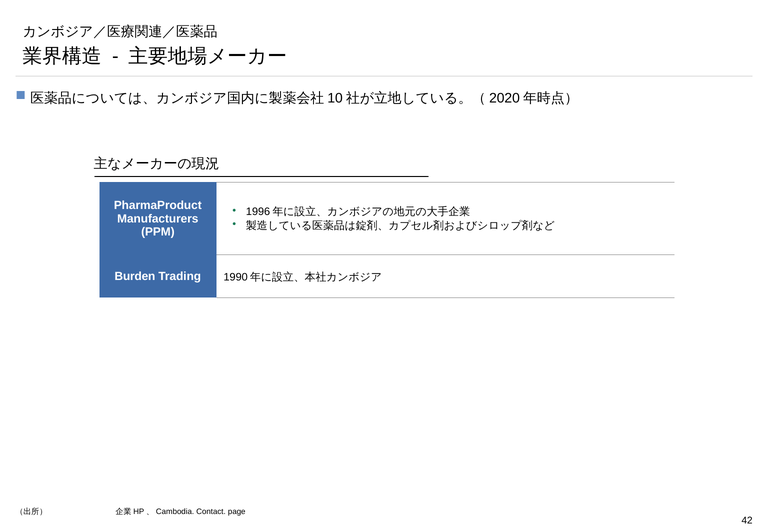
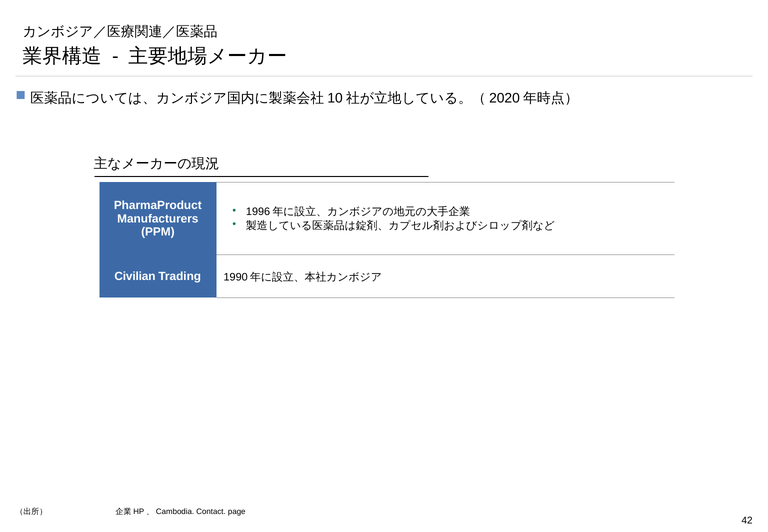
Burden: Burden -> Civilian (135, 276)
